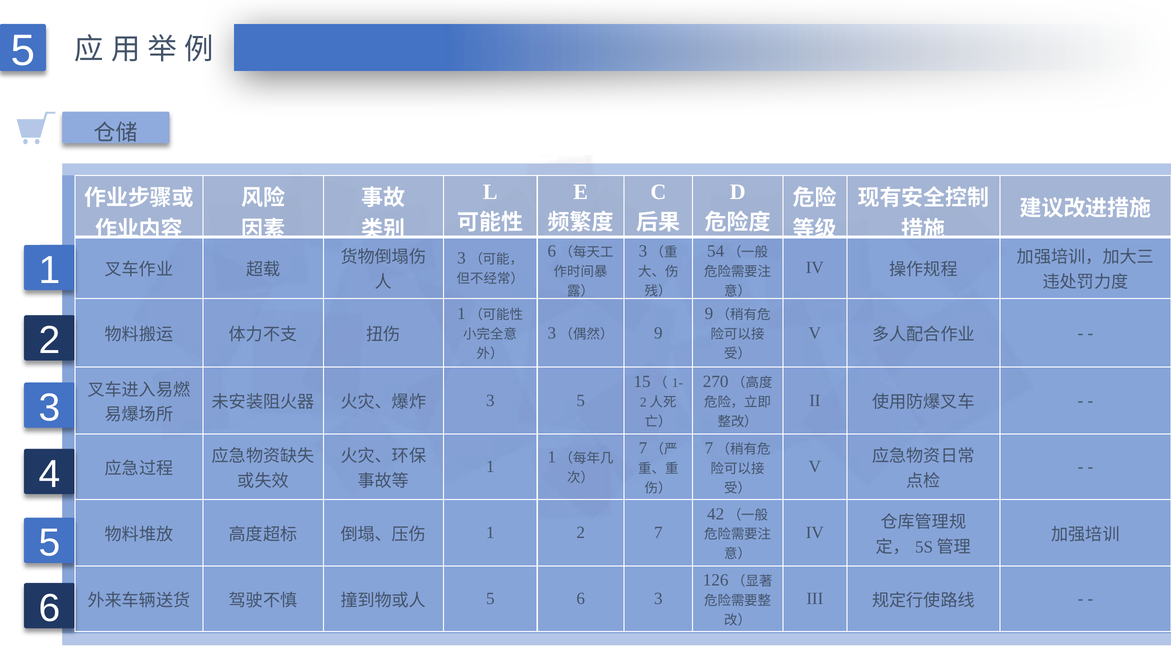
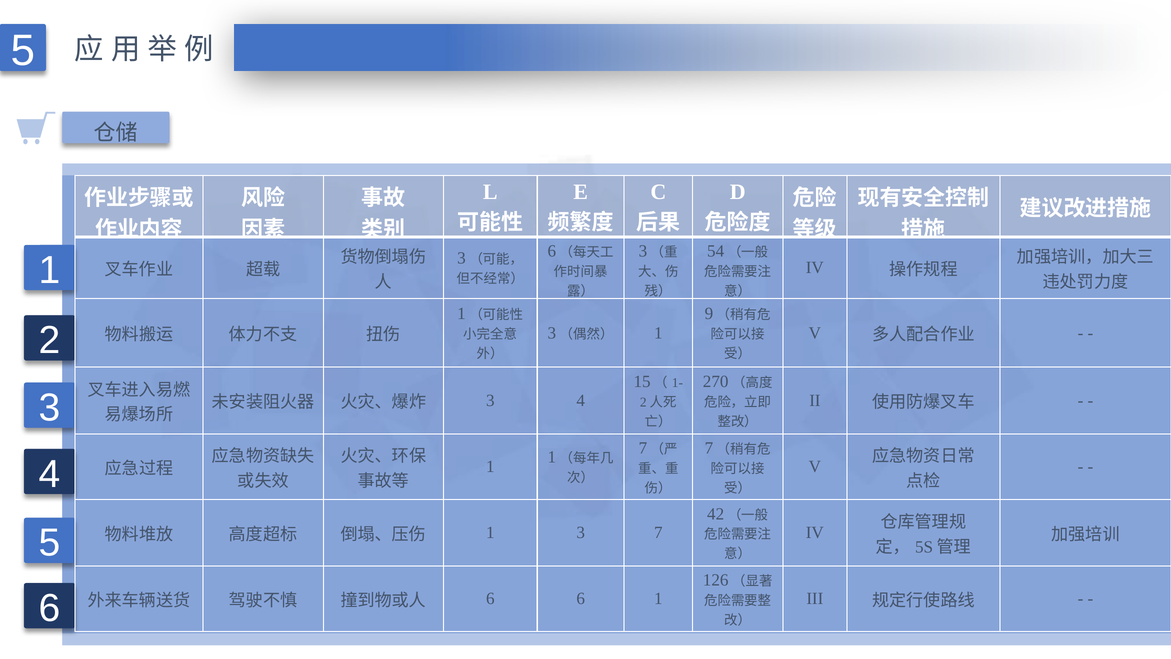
9: 9 -> 1 (658, 333)
5: 5 -> 4 (581, 400)
2: 2 -> 3 (581, 533)
5: 5 -> 6 (490, 598)
3: 3 -> 1 (658, 598)
